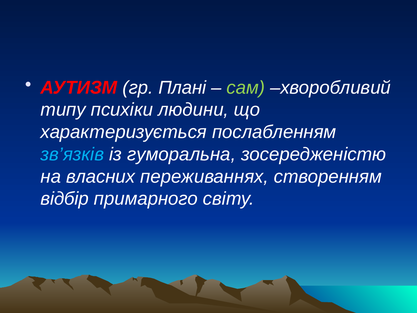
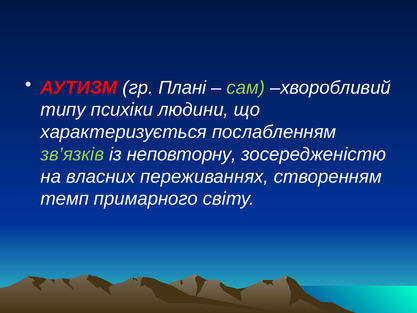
зв’язків colour: light blue -> light green (72, 154)
гуморальна: гуморальна -> неповторну (182, 154)
відбір: відбір -> темп (65, 199)
